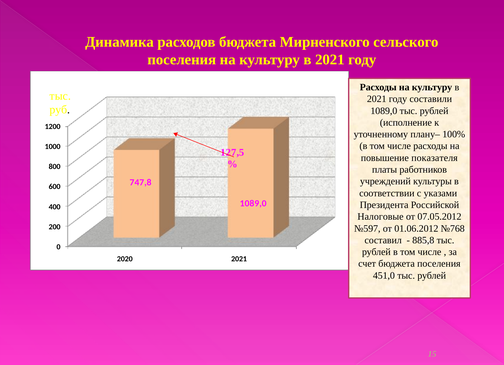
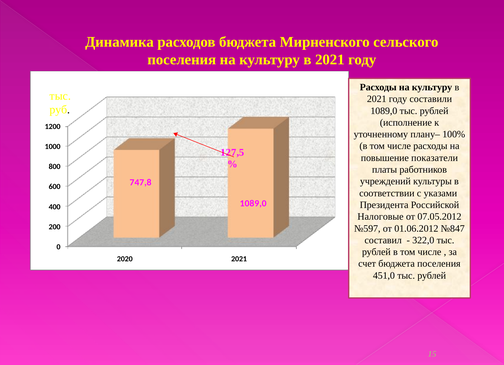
показателя: показателя -> показатели (435, 158)
№768: №768 -> №847 (453, 228)
885,8: 885,8 -> 322,0 (423, 240)
